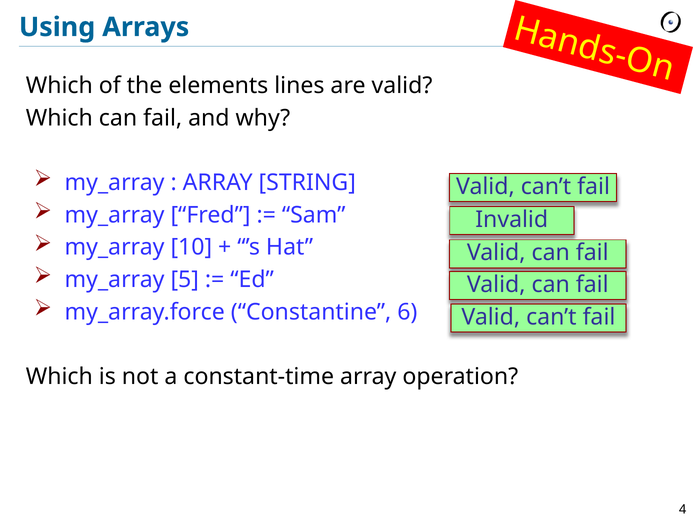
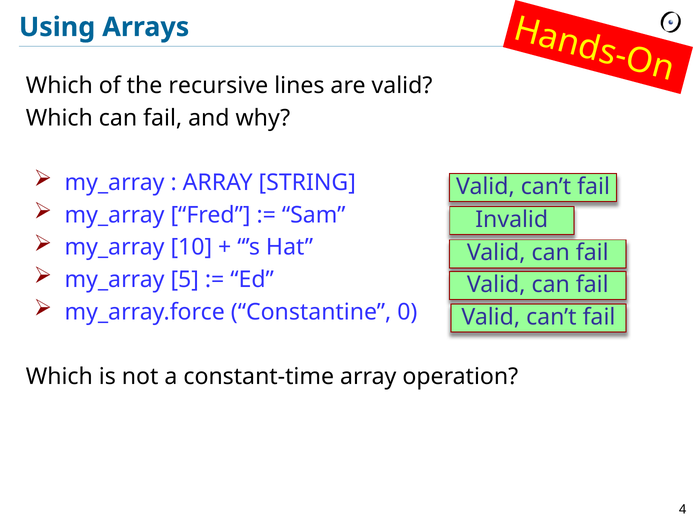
elements: elements -> recursive (218, 85)
6: 6 -> 0 (407, 312)
